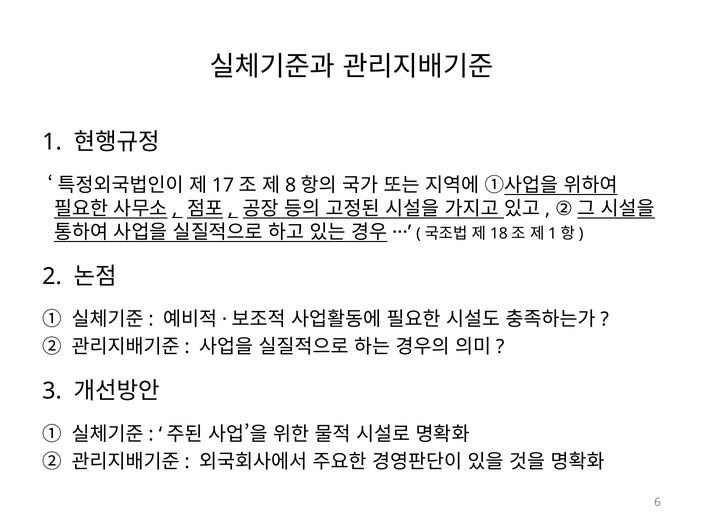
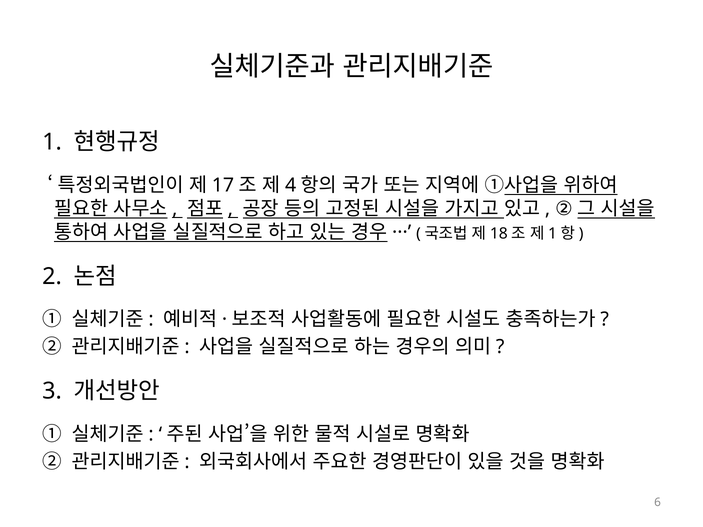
8: 8 -> 4 (291, 185)
